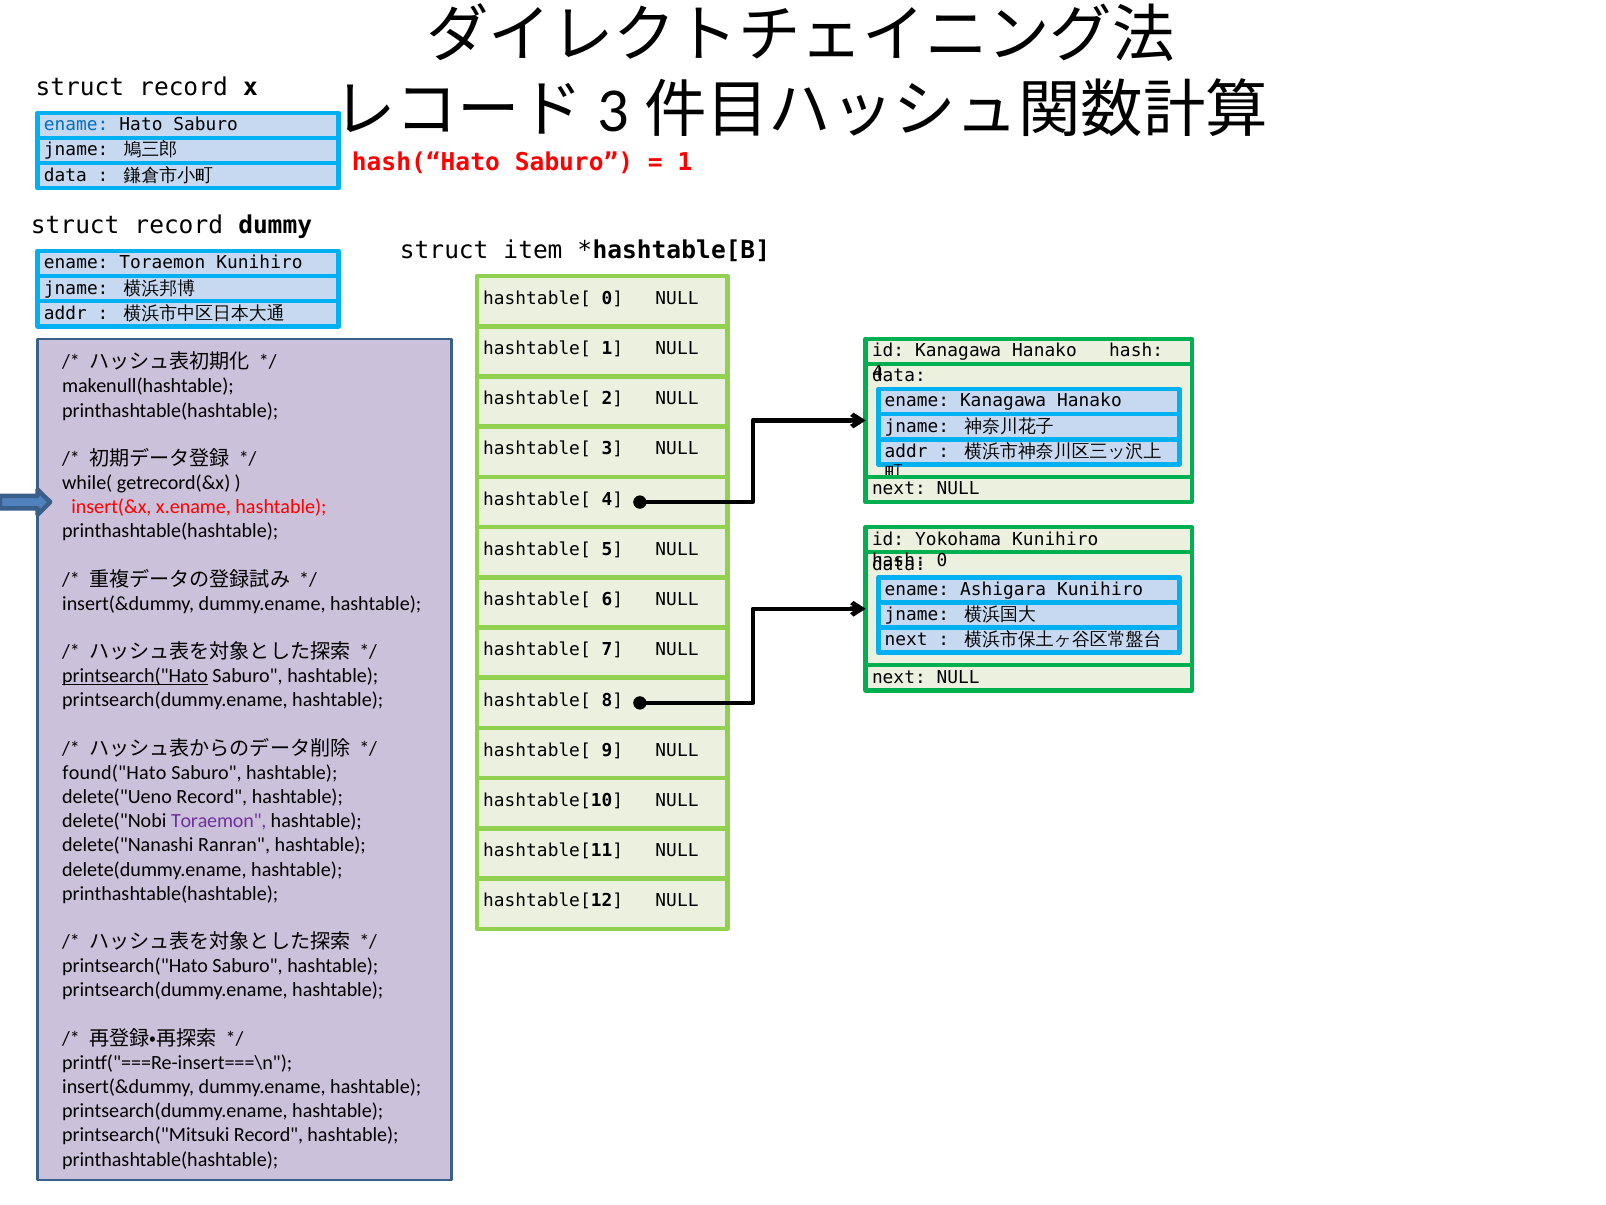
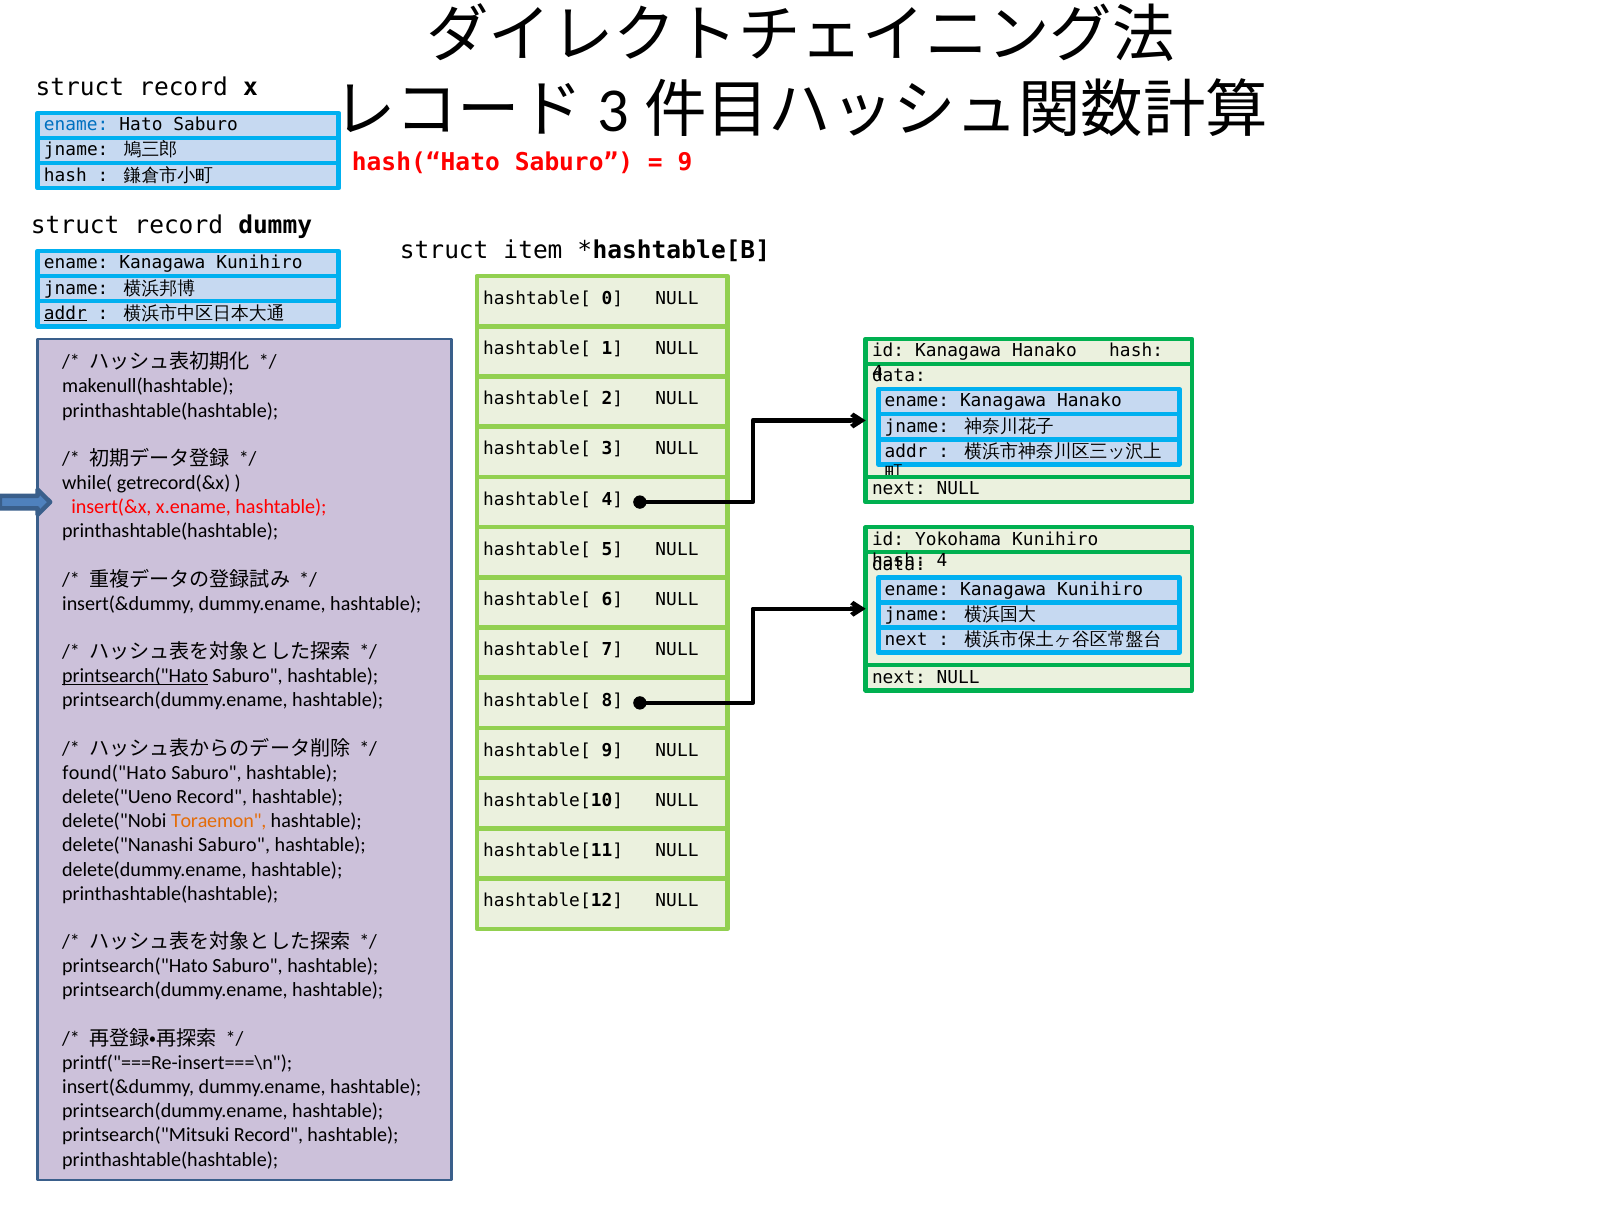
1: 1 -> 9 (685, 162)
data: data -> hash (65, 175)
Toraemon: Toraemon -> Kanagawa (162, 263)
addr underline: none -> present (65, 313)
0: 0 -> 4 (942, 560)
Ashigara: Ashigara -> Kanagawa (1003, 589)
Toraemon colour: purple -> orange (219, 821)
delete("Nanashi Ranran: Ranran -> Saburo (234, 845)
